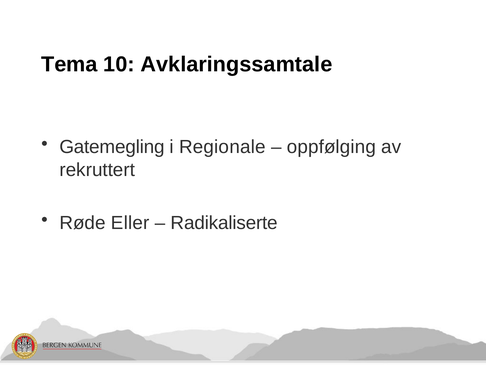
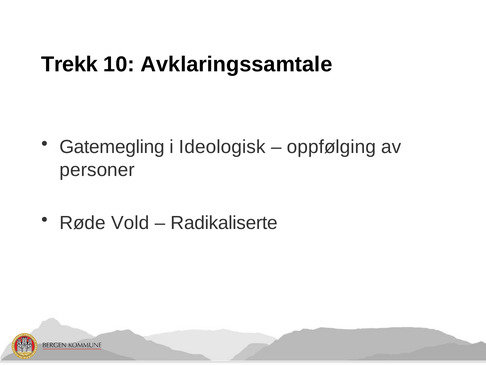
Tema: Tema -> Trekk (69, 64)
Regionale: Regionale -> Ideologisk (222, 147)
rekruttert: rekruttert -> personer (97, 170)
Eller: Eller -> Vold (130, 223)
